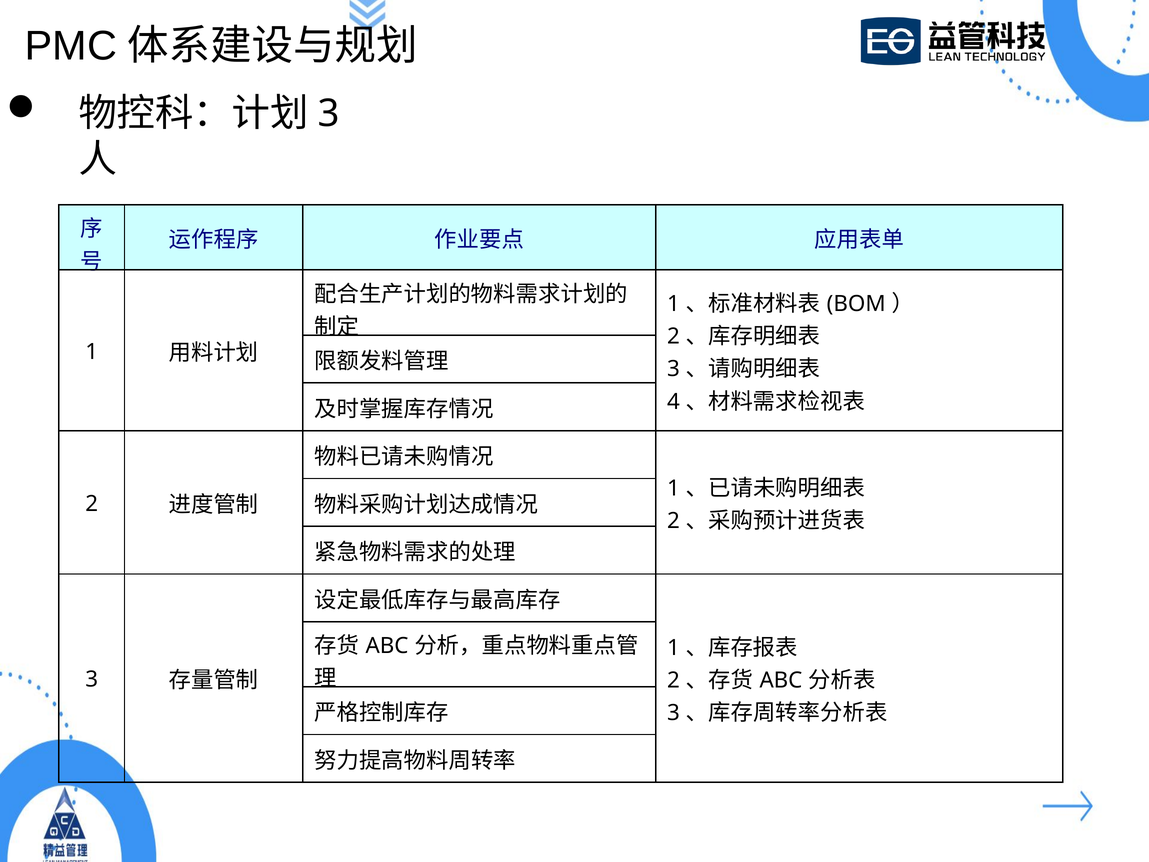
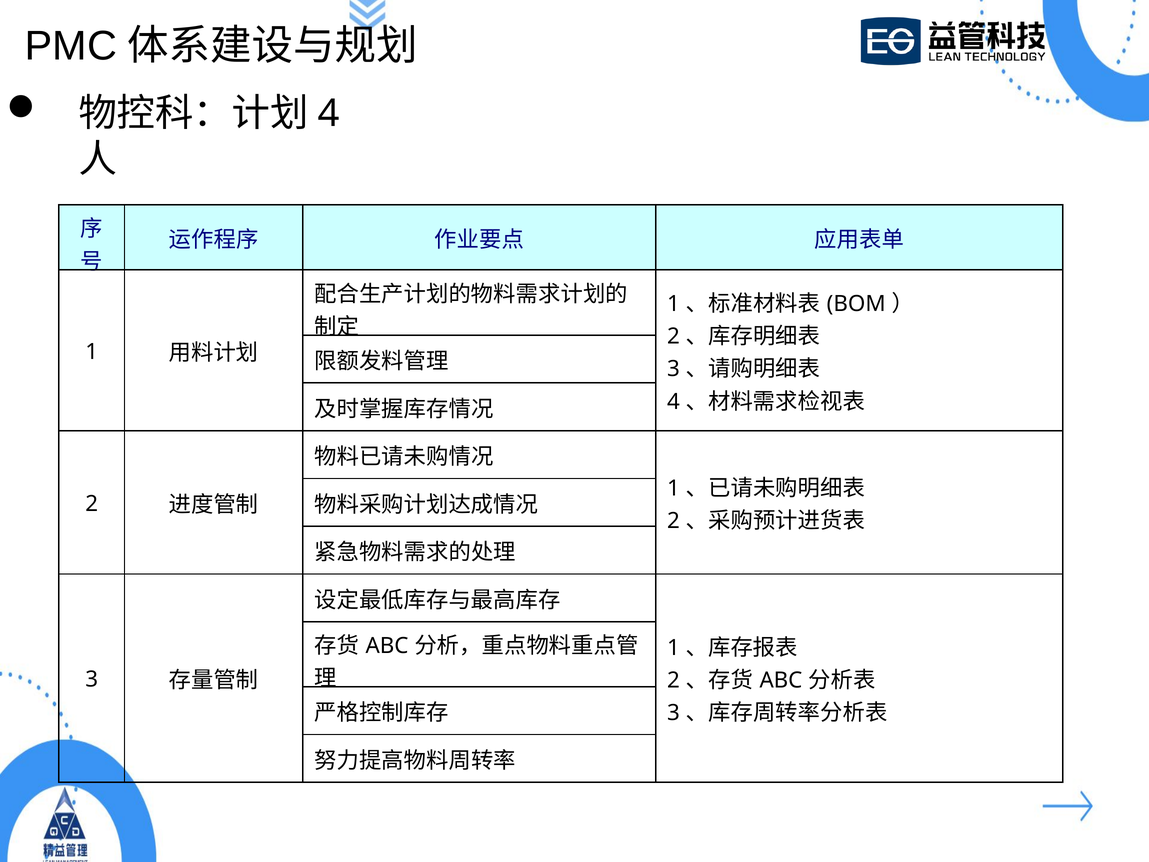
3: 3 -> 4 (329, 114)
